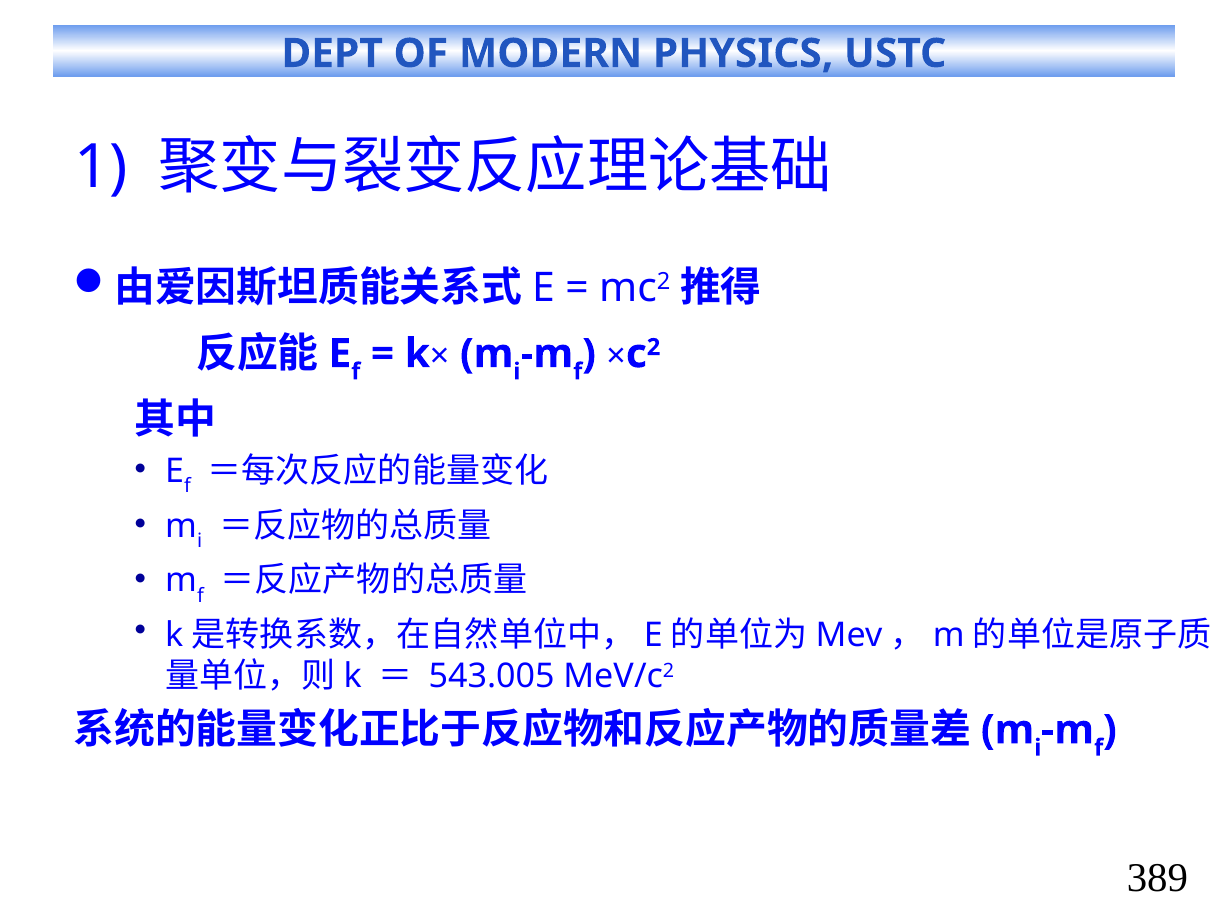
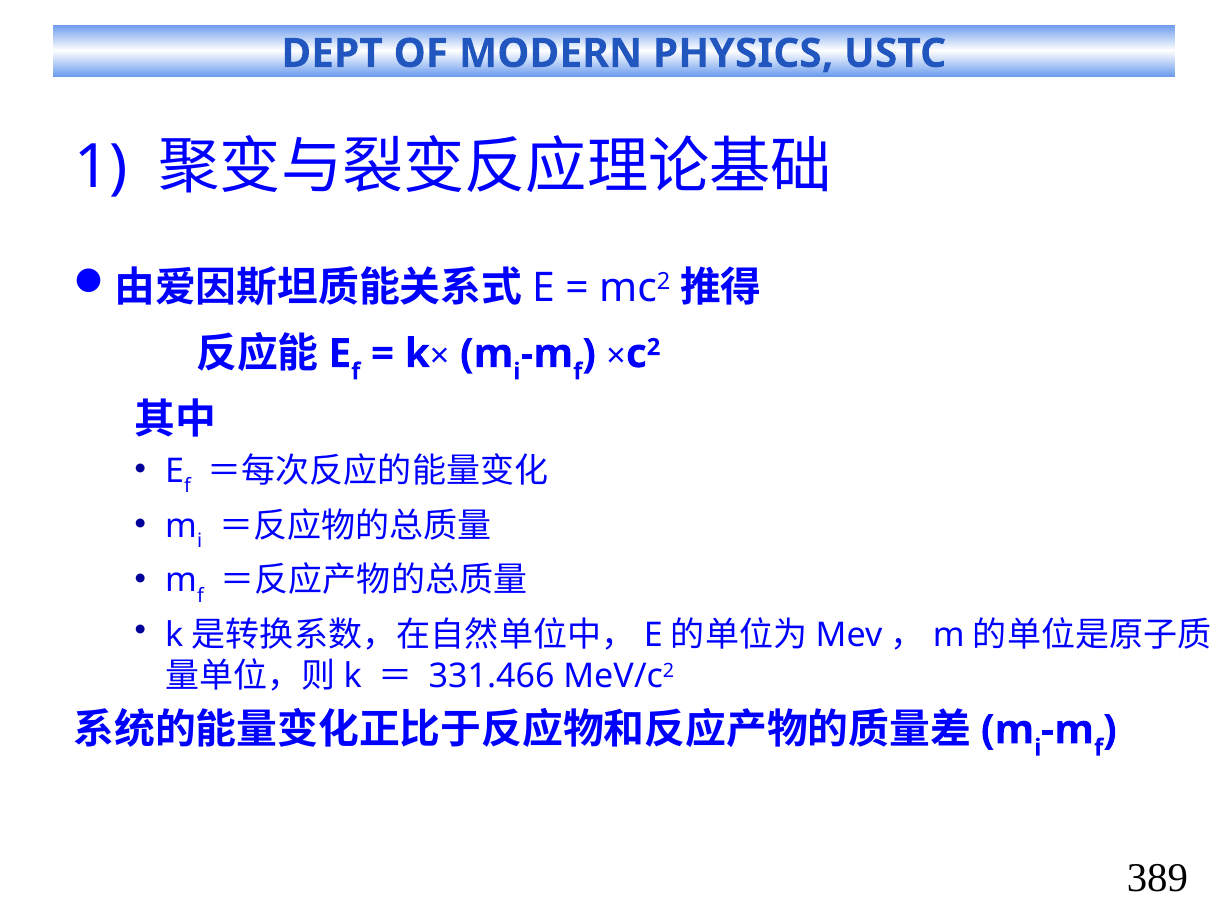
543.005: 543.005 -> 331.466 (492, 676)
